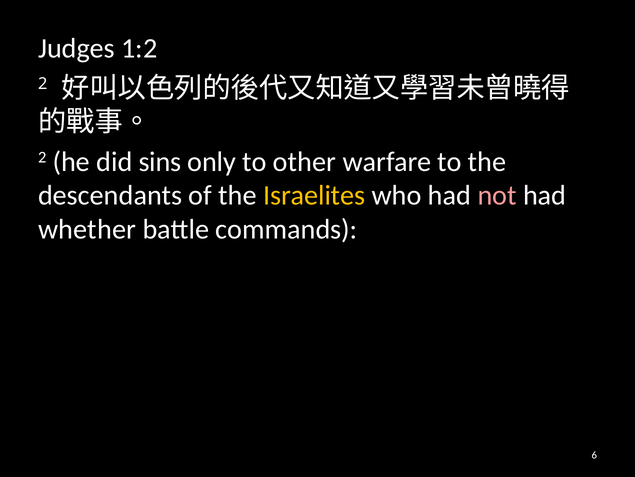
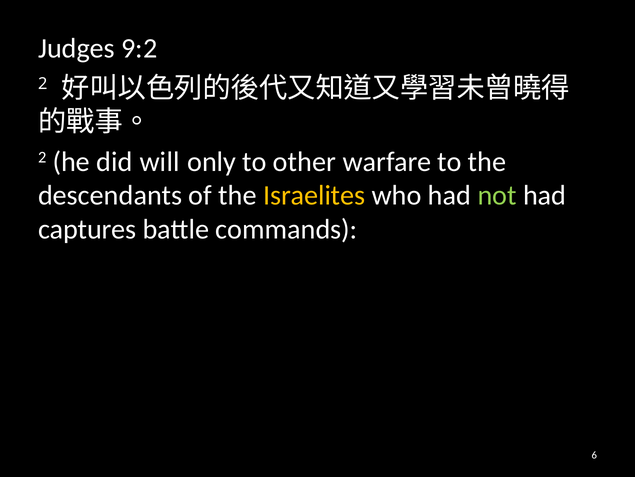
1:2: 1:2 -> 9:2 (139, 49)
sins: sins -> will (160, 161)
not colour: pink -> light green (497, 195)
whether: whether -> captures (87, 229)
